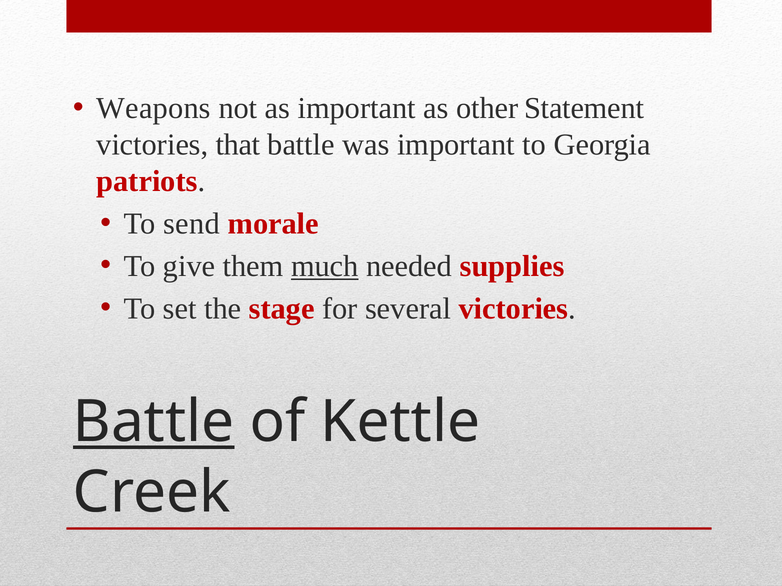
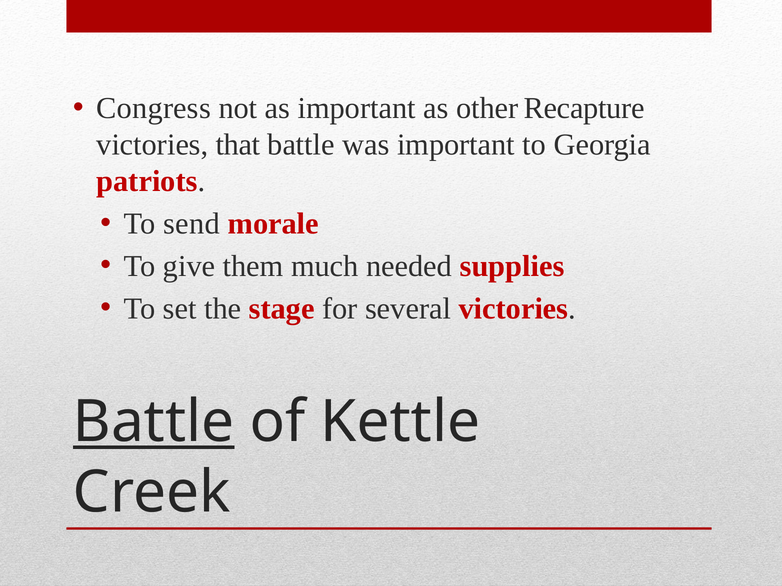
Weapons: Weapons -> Congress (154, 108)
Statement: Statement -> Recapture (584, 108)
much underline: present -> none (325, 266)
